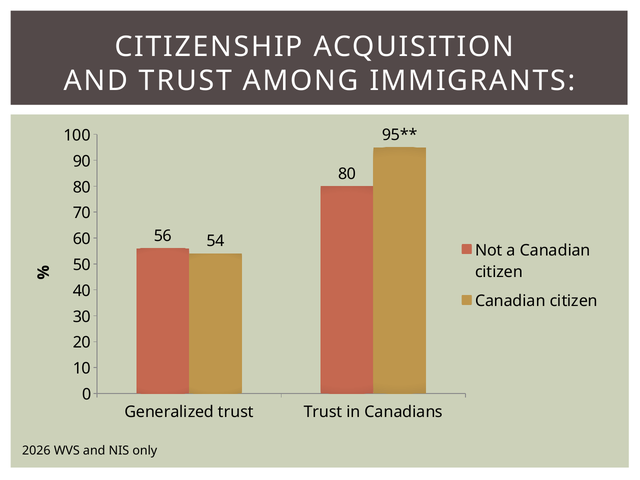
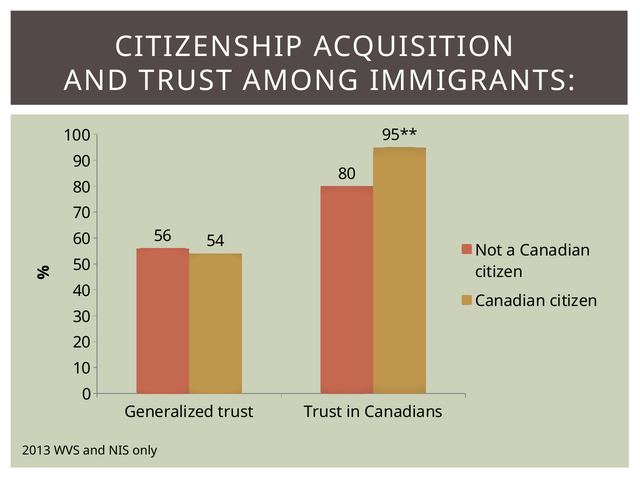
2026: 2026 -> 2013 (36, 450)
